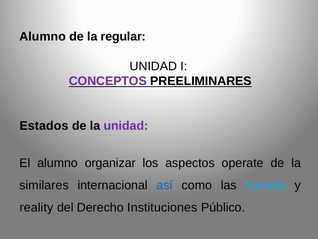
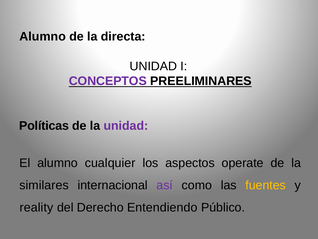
regular: regular -> directa (123, 36)
Estados: Estados -> Políticas (44, 126)
organizar: organizar -> cualquier (110, 163)
así colour: blue -> purple (165, 185)
fuentes colour: light blue -> yellow (266, 185)
Instituciones: Instituciones -> Entendiendo (162, 207)
